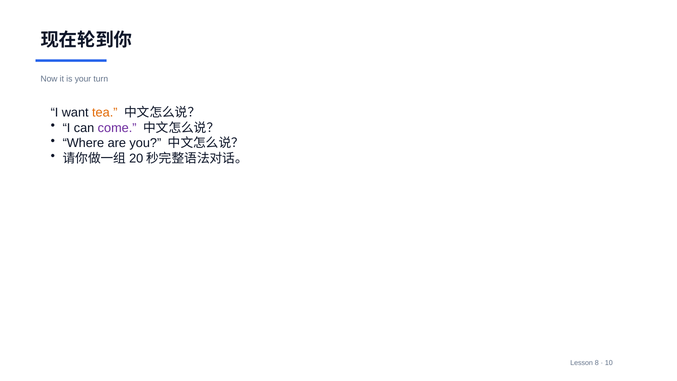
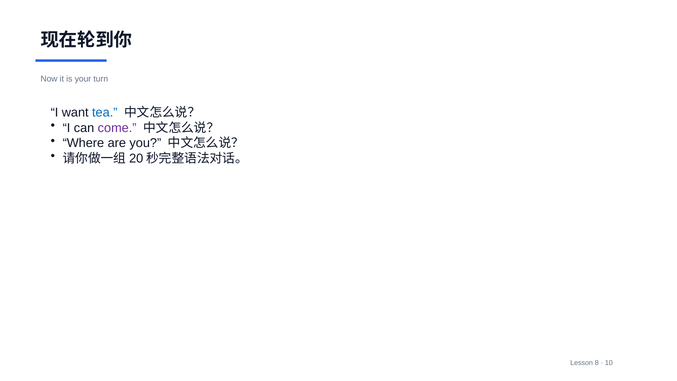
tea colour: orange -> blue (105, 113)
